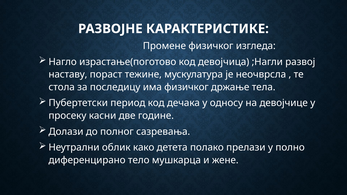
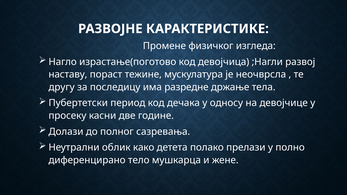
стола: стола -> другу (62, 87)
има физичког: физичког -> разредне (186, 87)
